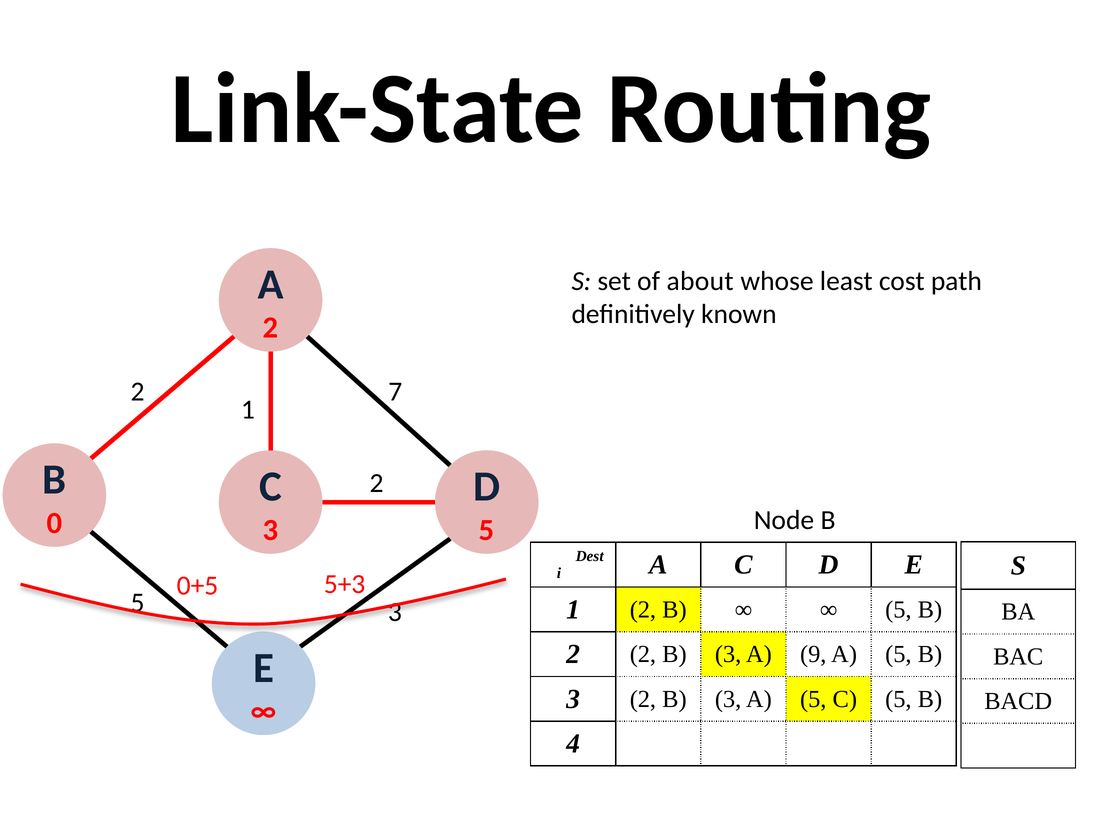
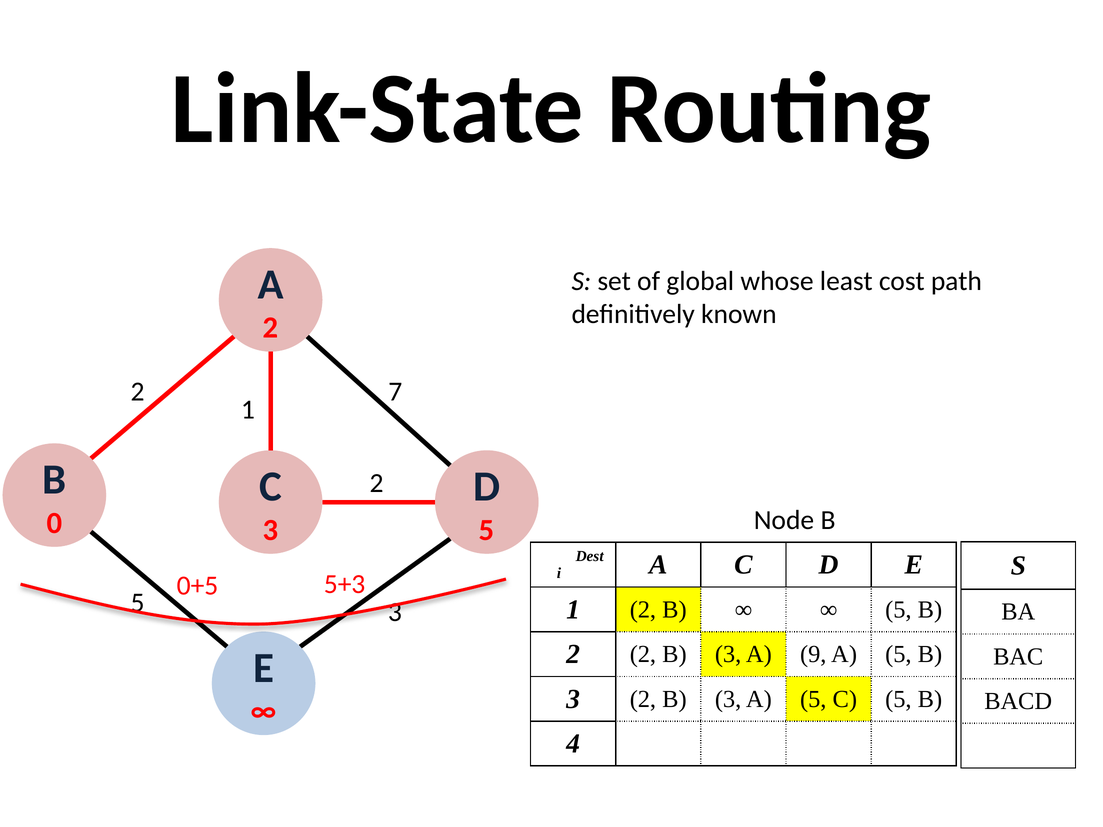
about: about -> global (700, 281)
